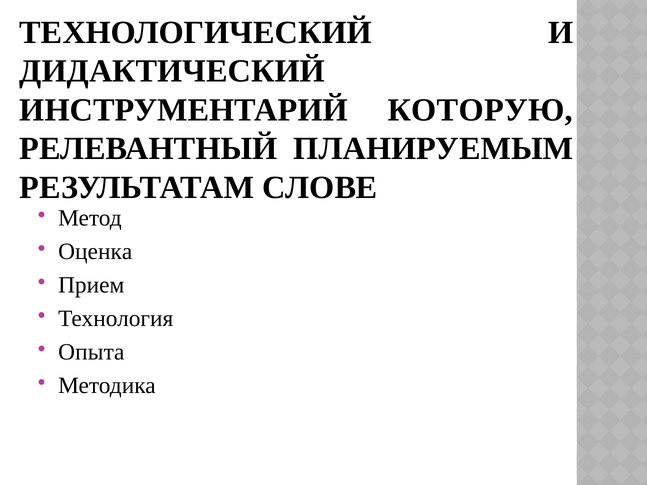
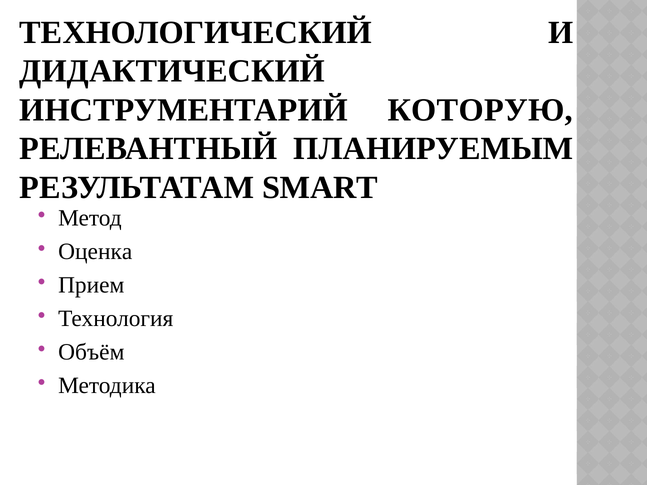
СЛОВЕ: СЛОВЕ -> SMART (320, 188)
Опыта: Опыта -> Объём (91, 352)
